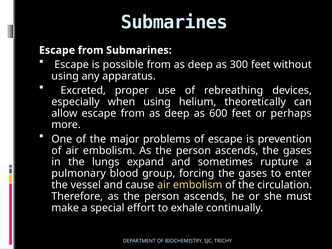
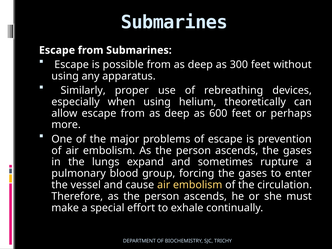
Excreted: Excreted -> Similarly (83, 90)
